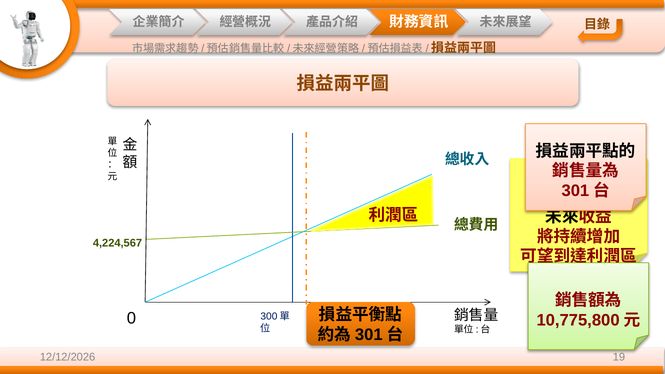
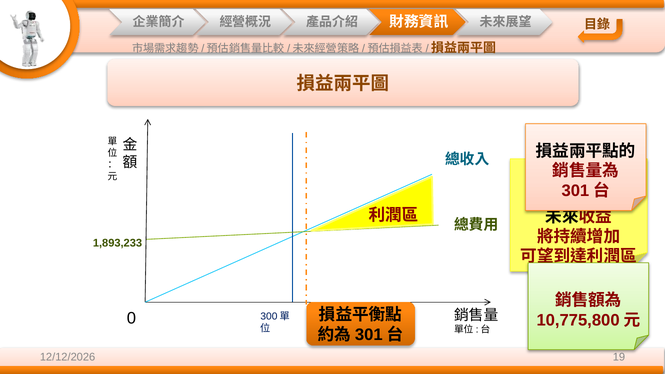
4,224,567: 4,224,567 -> 1,893,233 (117, 243)
